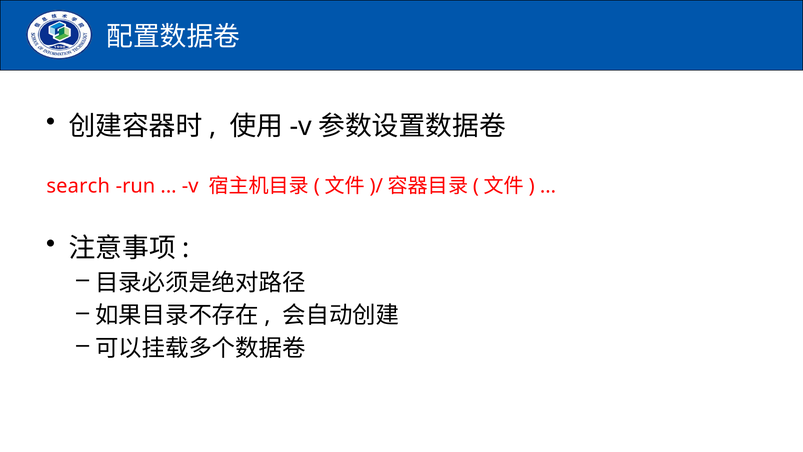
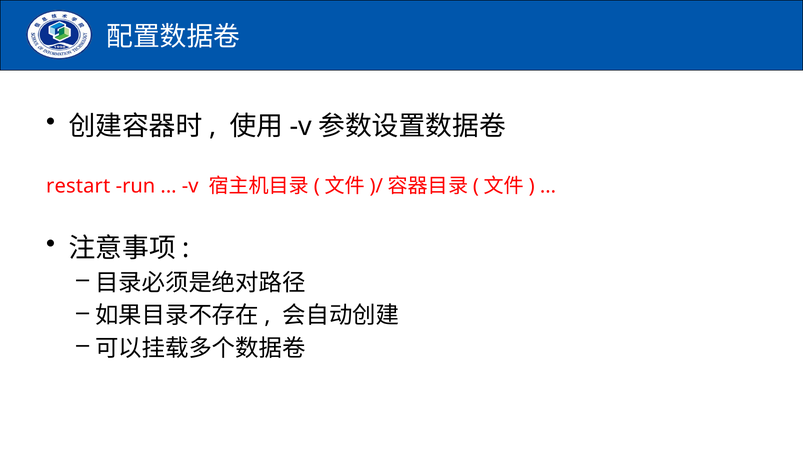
search: search -> restart (78, 186)
